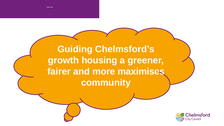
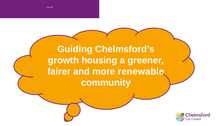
maximises: maximises -> renewable (141, 72)
